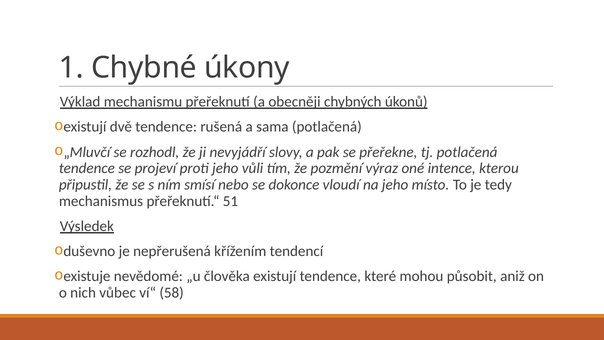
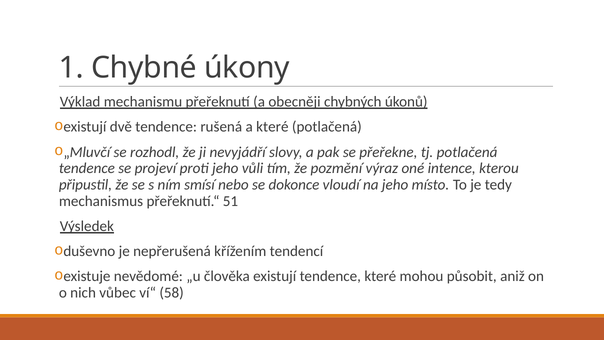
a sama: sama -> které (272, 127)
